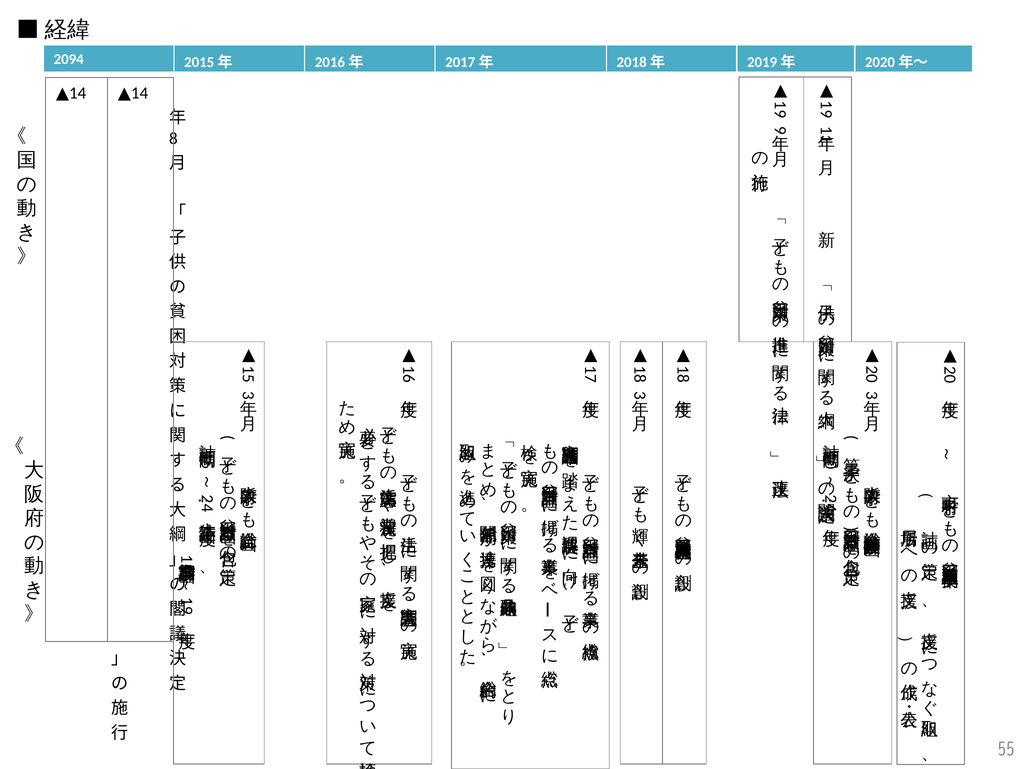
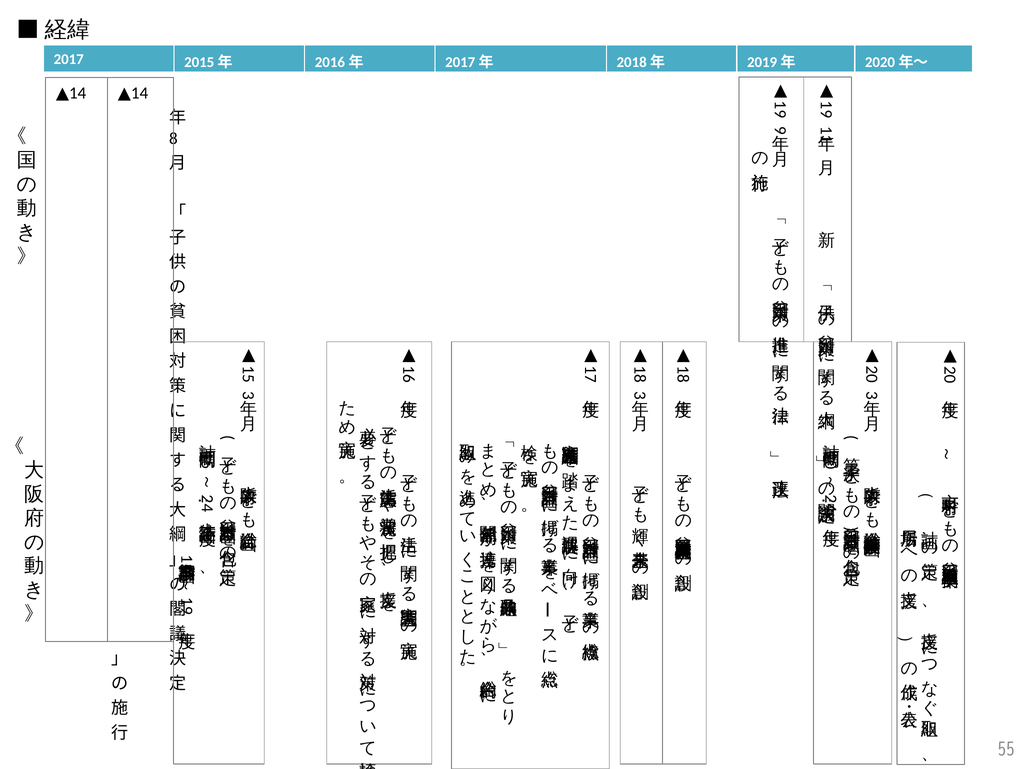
2094: 2094 -> 2017 (69, 59)
